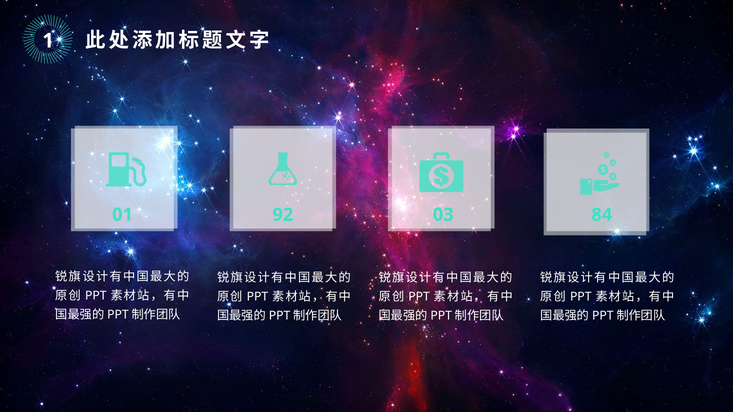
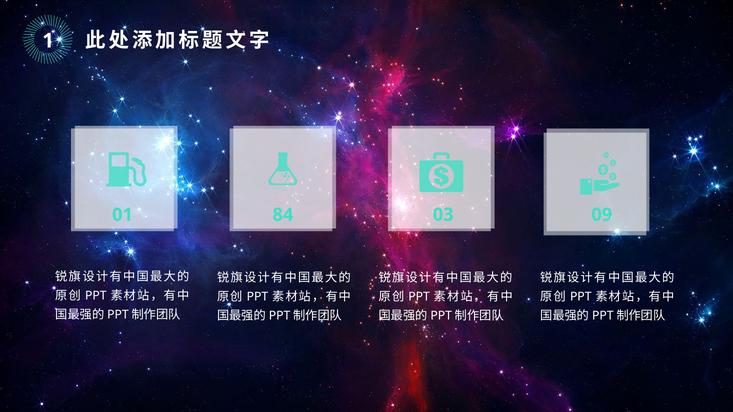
92: 92 -> 84 (283, 215)
84: 84 -> 09 (602, 215)
